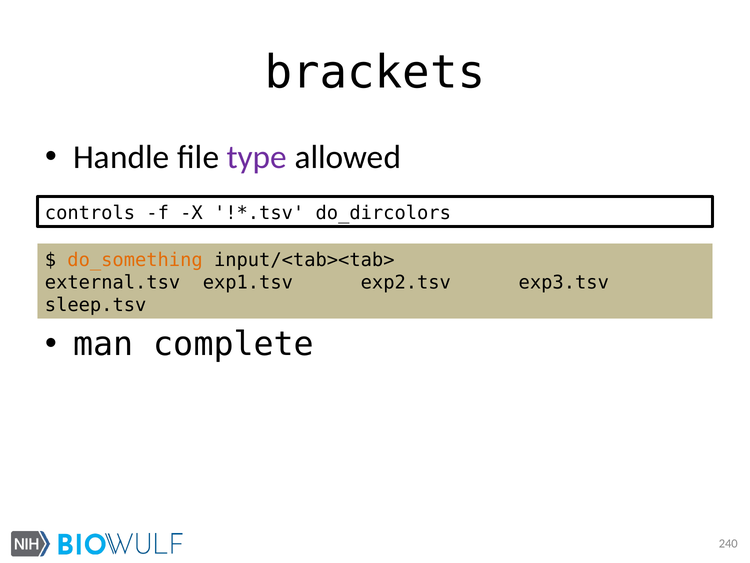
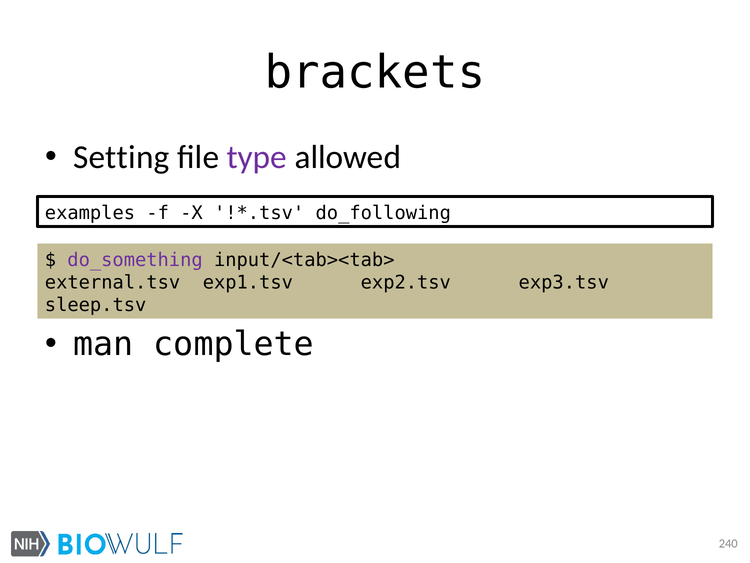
Handle: Handle -> Setting (121, 157)
controls: controls -> examples (90, 213)
do_dircolors: do_dircolors -> do_following (383, 213)
do_something colour: orange -> purple (135, 260)
